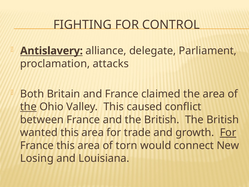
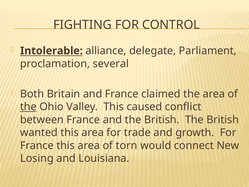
Antislavery: Antislavery -> Intolerable (51, 51)
attacks: attacks -> several (111, 64)
For underline: present -> none (228, 132)
